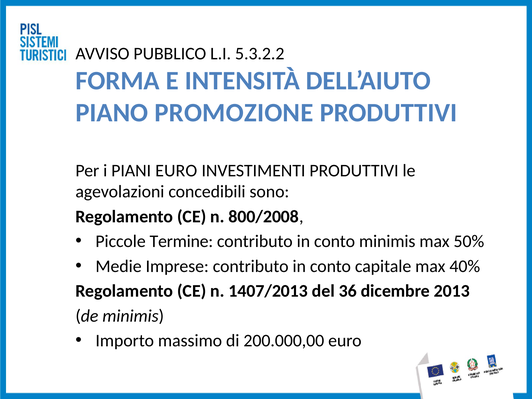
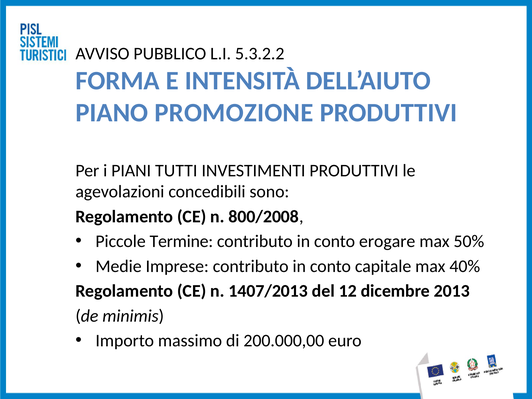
PIANI EURO: EURO -> TUTTI (176, 171)
conto minimis: minimis -> erogare (387, 241)
36: 36 -> 12 (348, 291)
